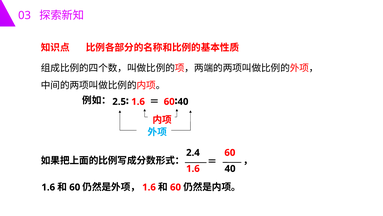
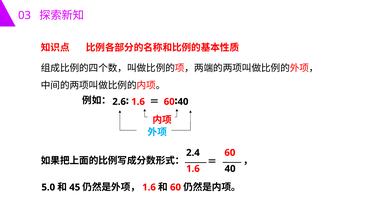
2.5: 2.5 -> 2.6 (119, 101)
1.6: 1.6 -> 5.0 (48, 187)
60: 60 -> 45 (75, 187)
